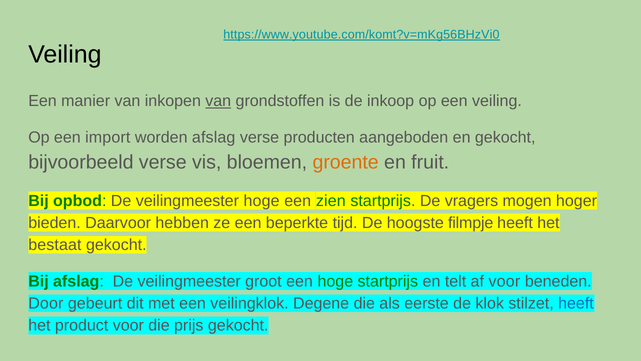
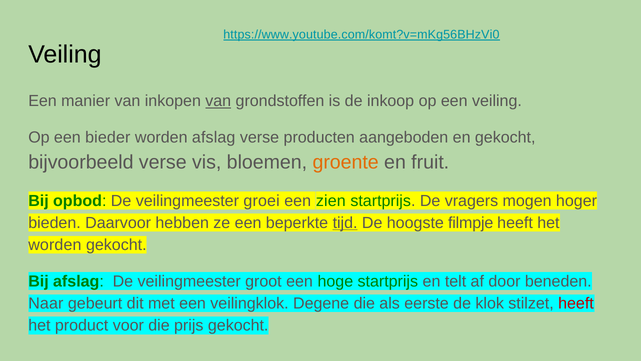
import: import -> bieder (108, 137)
veilingmeester hoge: hoge -> groei (262, 200)
tijd underline: none -> present (345, 223)
bestaat: bestaat -> worden (55, 245)
af voor: voor -> door (504, 281)
Door: Door -> Naar (46, 303)
heeft colour: blue -> red (576, 303)
